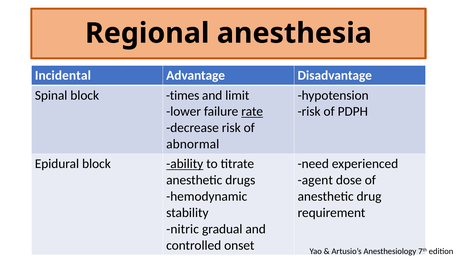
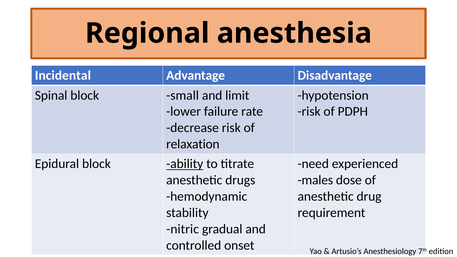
times: times -> small (183, 95)
rate underline: present -> none (252, 112)
abnormal: abnormal -> relaxation (193, 144)
agent: agent -> males (315, 180)
